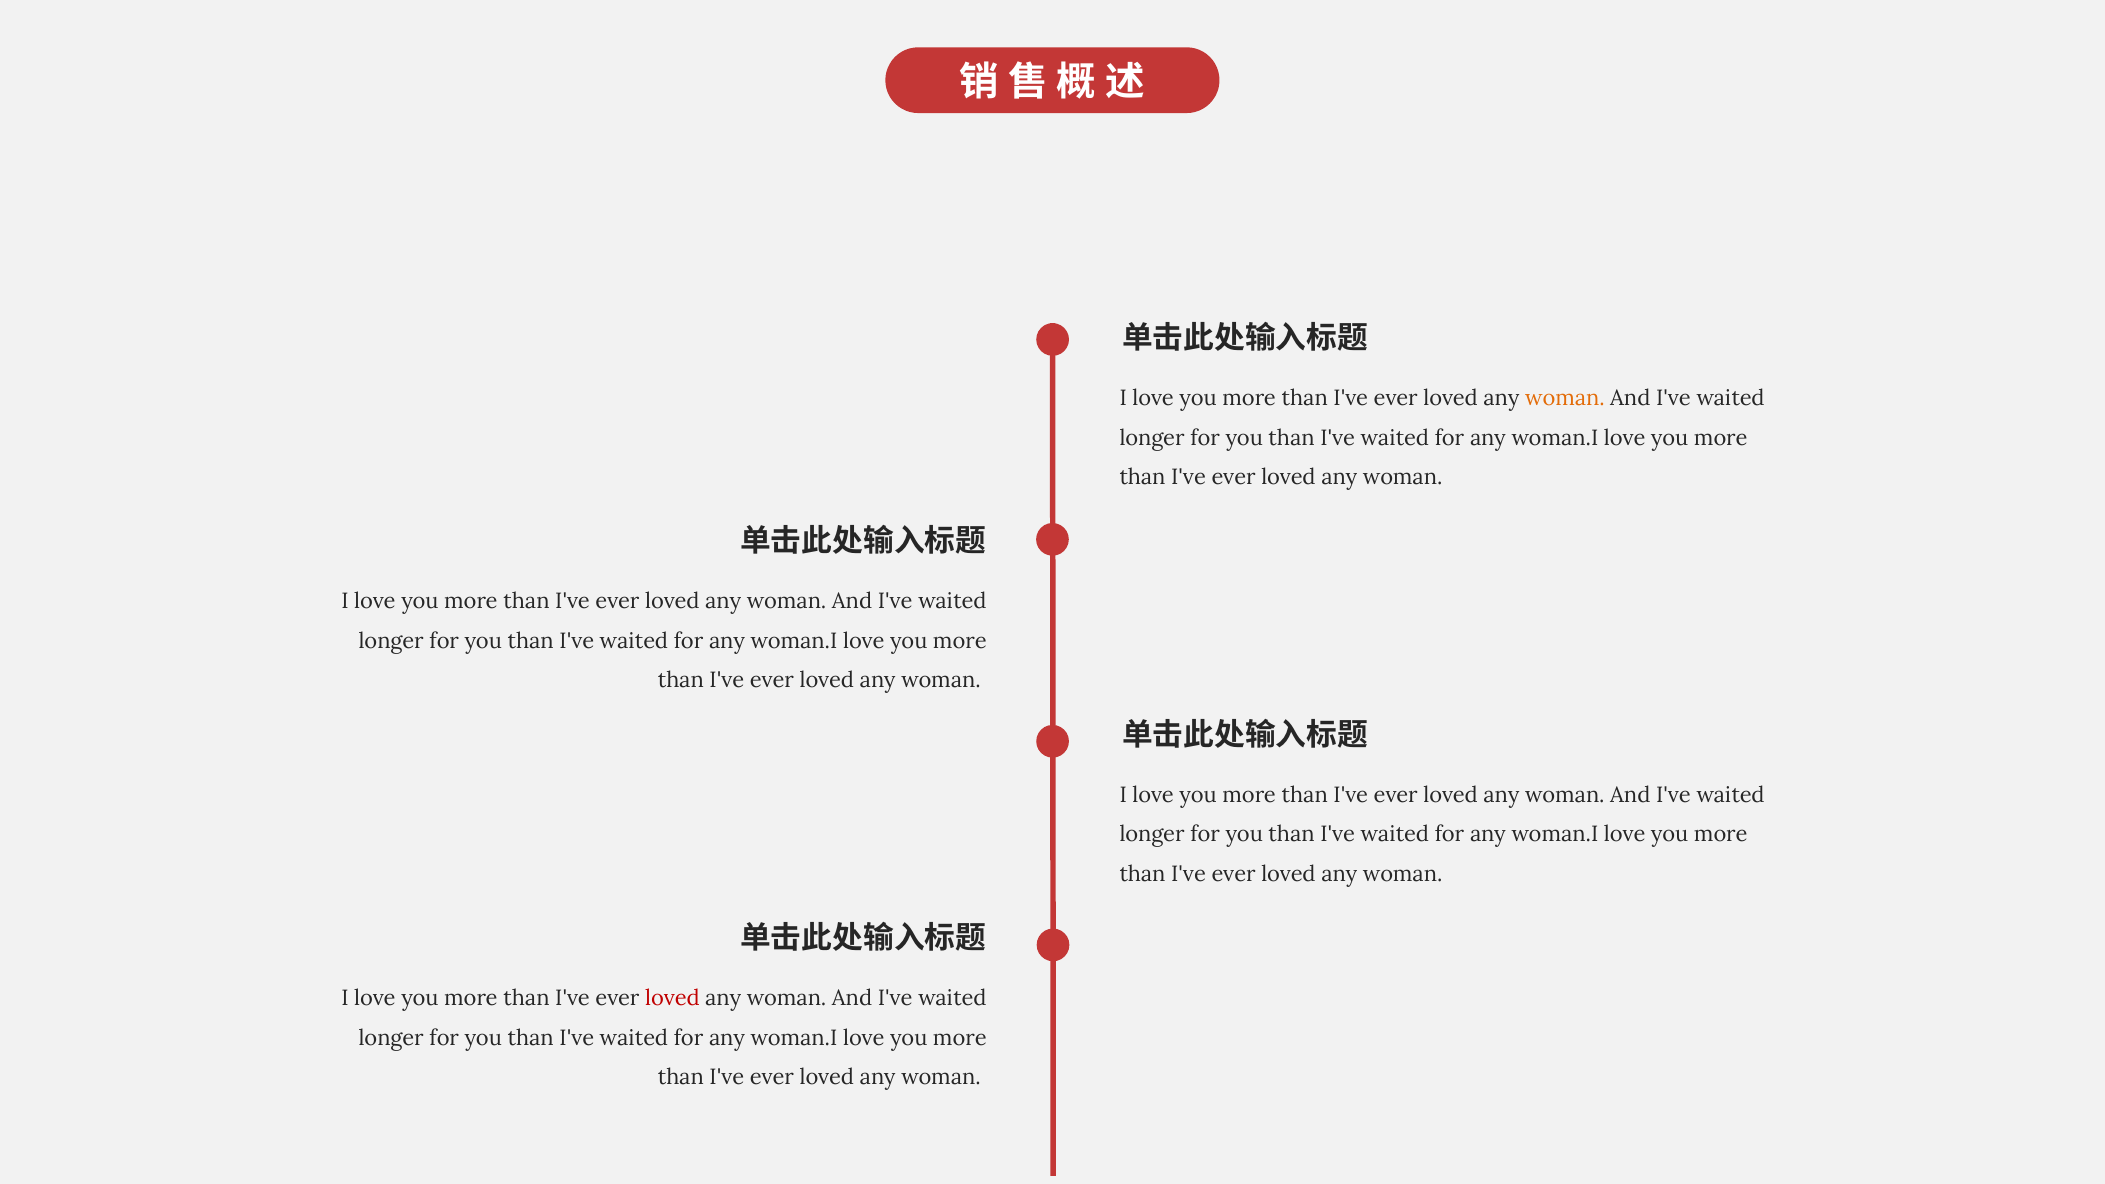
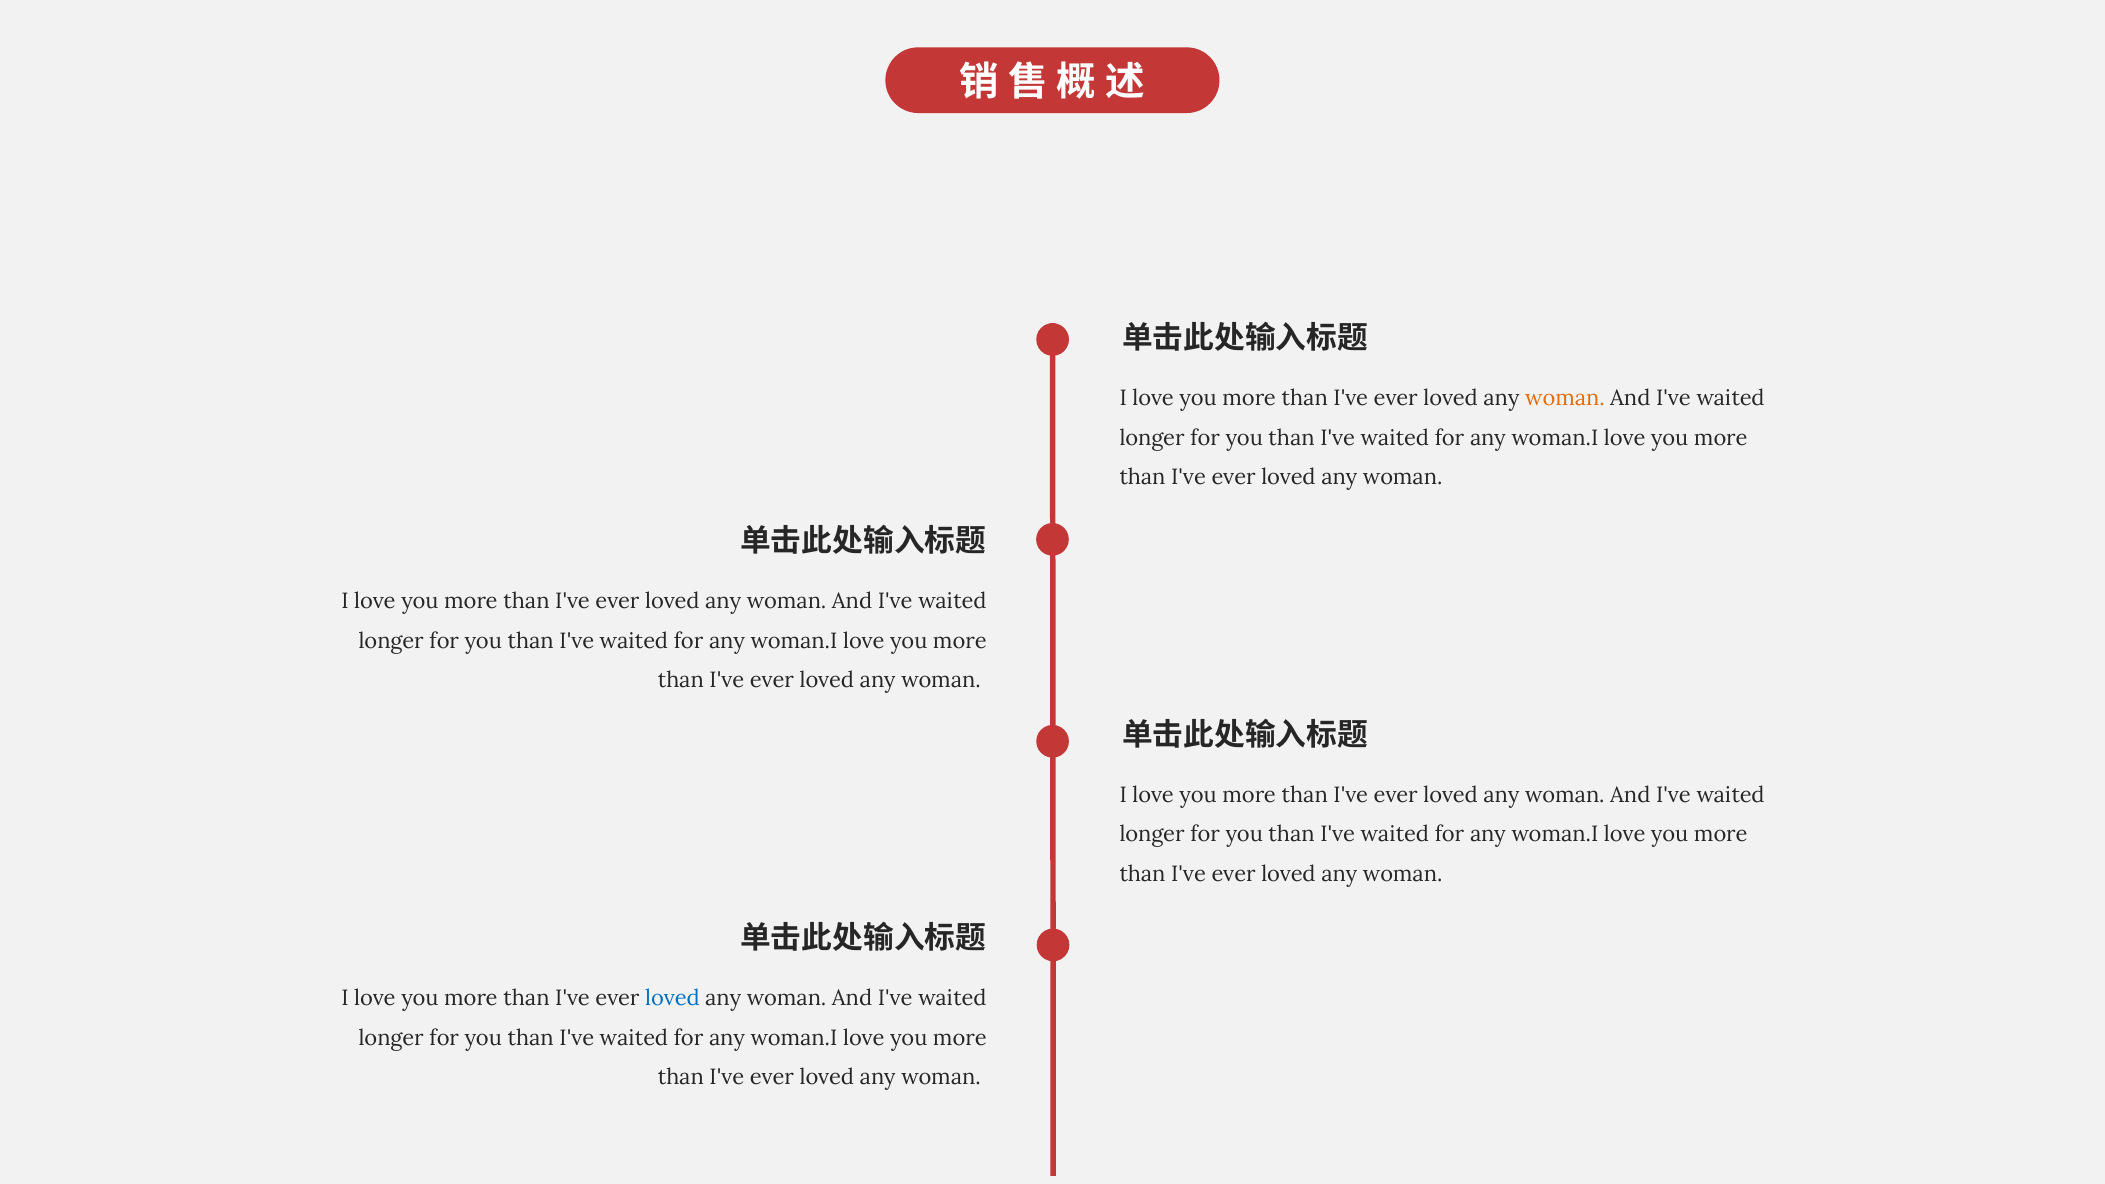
loved colour: red -> blue (672, 998)
